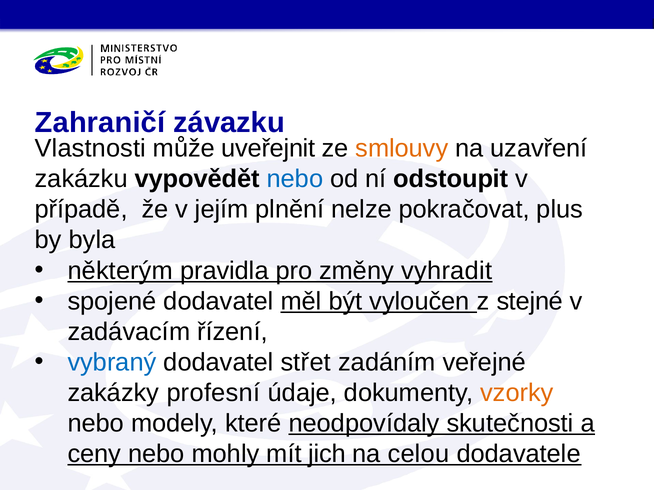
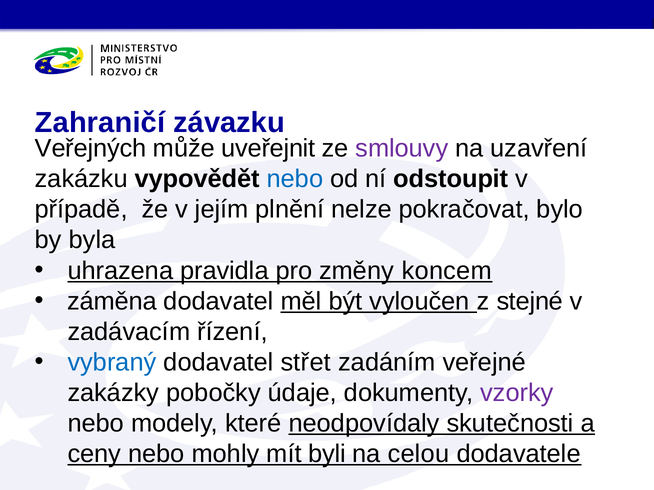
Vlastnosti: Vlastnosti -> Veřejných (91, 149)
smlouvy colour: orange -> purple (402, 149)
plus: plus -> bylo (560, 210)
některým: některým -> uhrazena (120, 271)
vyhradit: vyhradit -> koncem (447, 271)
spojené: spojené -> záměna (112, 301)
profesní: profesní -> pobočky (213, 393)
vzorky colour: orange -> purple (517, 393)
jich: jich -> byli (327, 454)
